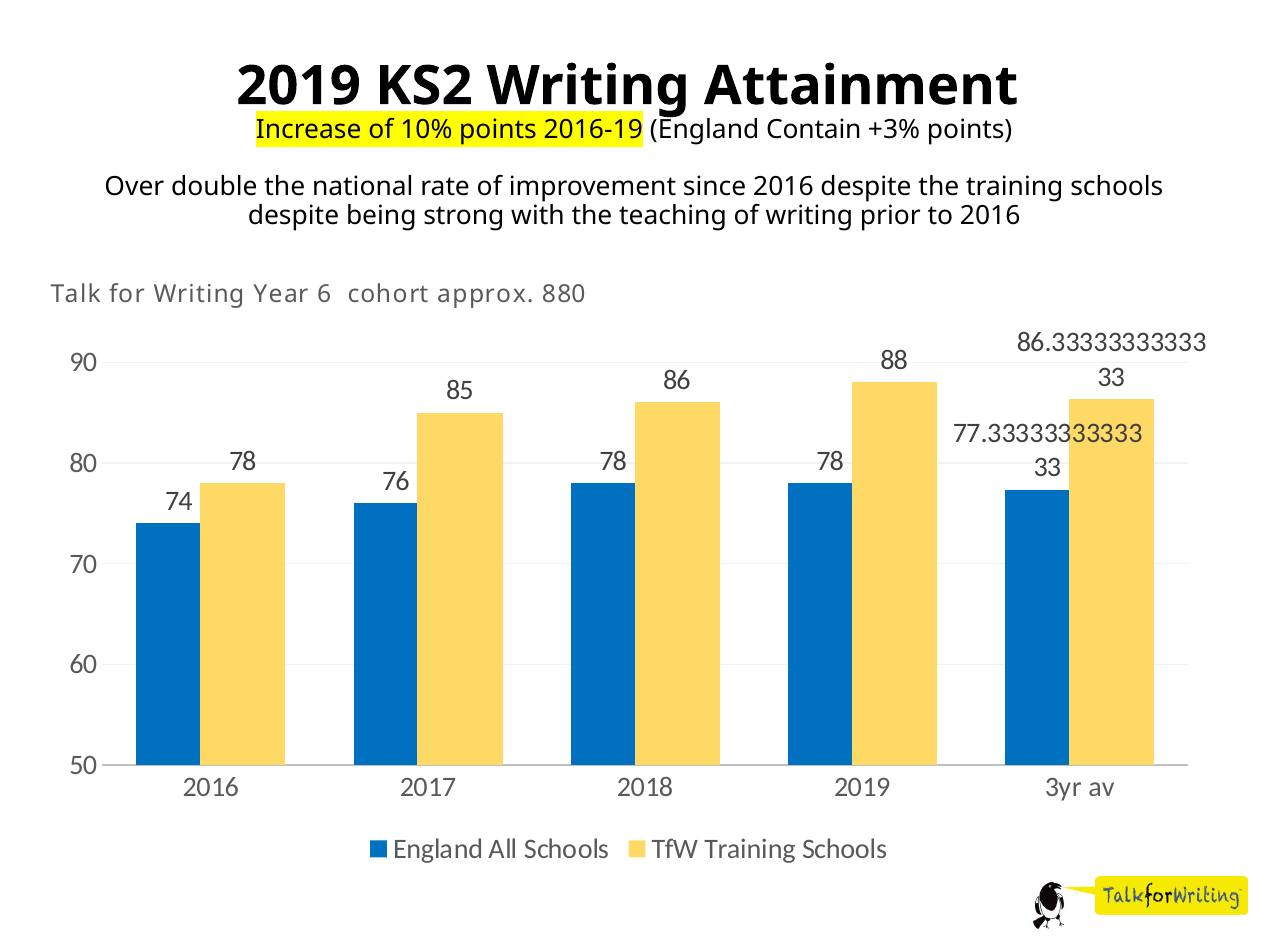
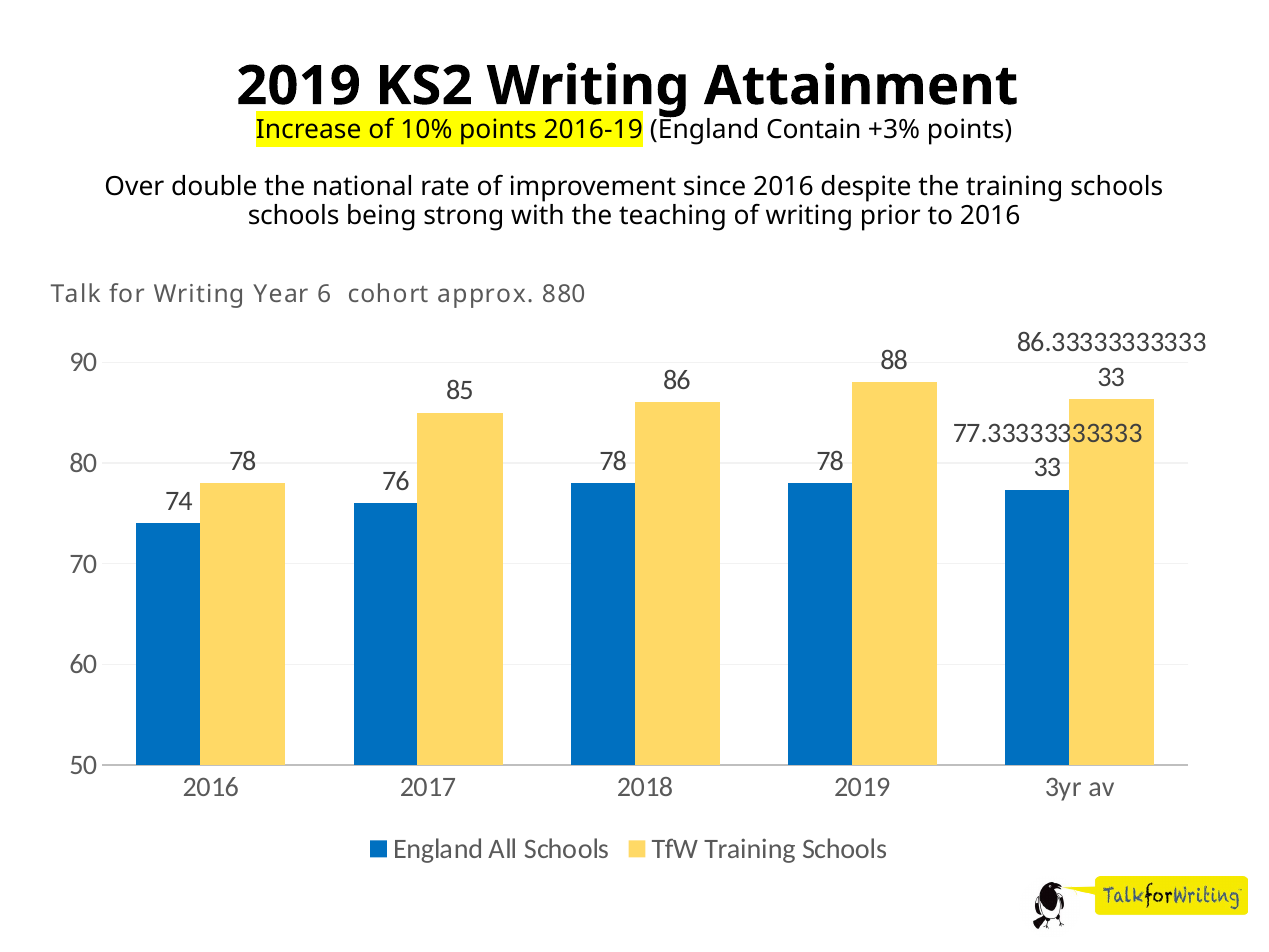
despite: despite -> schools (294, 216)
